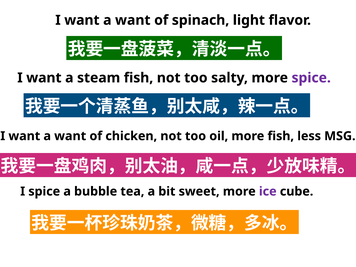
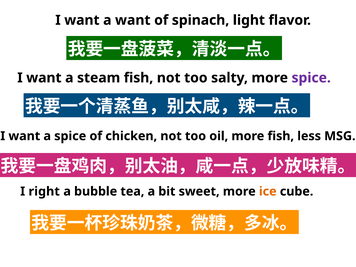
want: want -> spice (70, 136)
I spice: spice -> right (44, 191)
ice colour: purple -> orange (268, 191)
